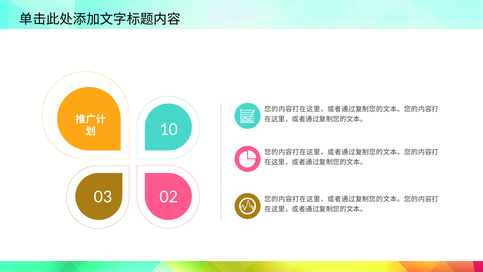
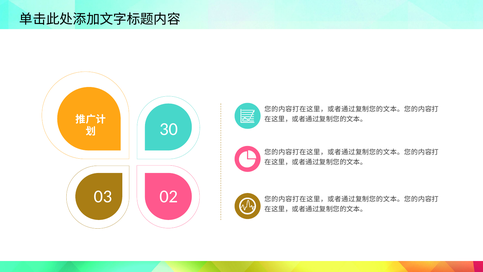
10: 10 -> 30 (169, 129)
